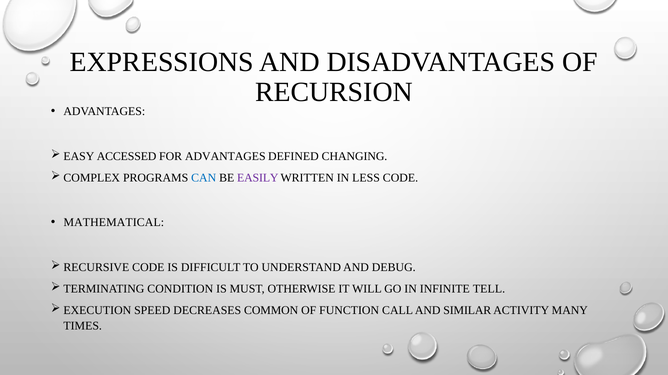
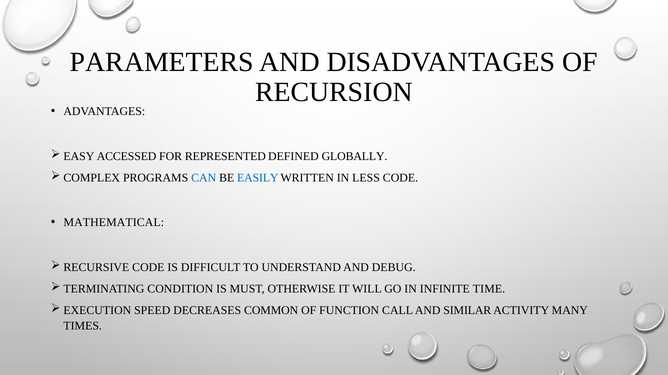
EXPRESSIONS: EXPRESSIONS -> PARAMETERS (162, 62)
FOR ADVANTAGES: ADVANTAGES -> REPRESENTED (225, 156)
CHANGING: CHANGING -> GLOBALLY (355, 156)
EASILY colour: purple -> blue (258, 178)
TELL: TELL -> TIME (489, 289)
